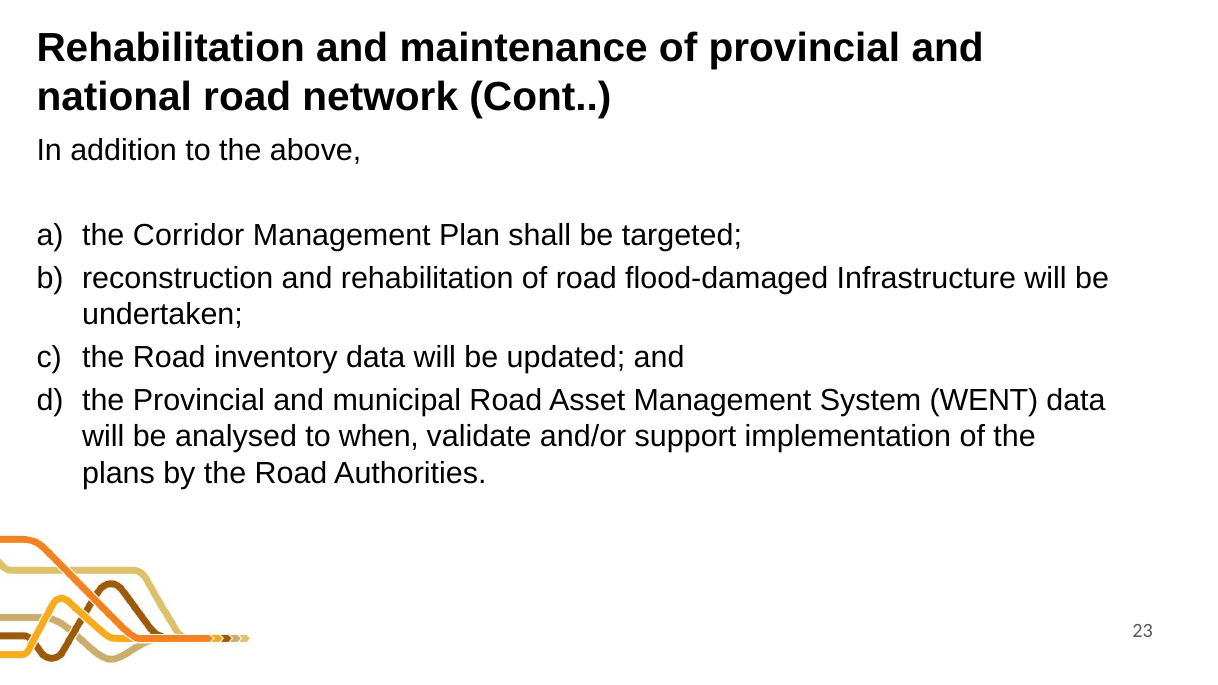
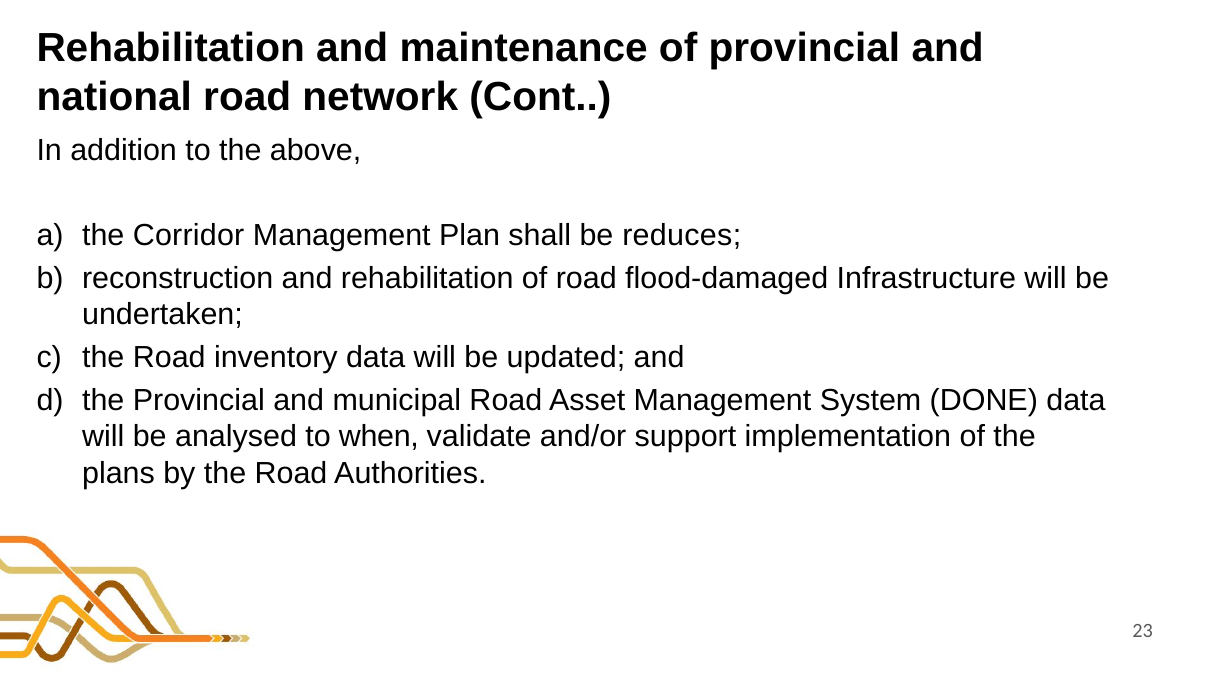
targeted: targeted -> reduces (682, 236)
WENT: WENT -> DONE (984, 400)
